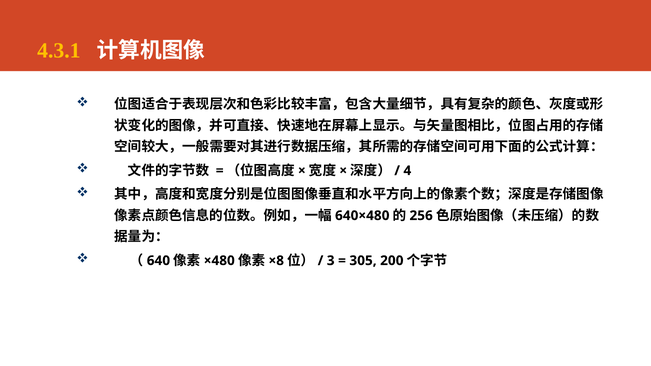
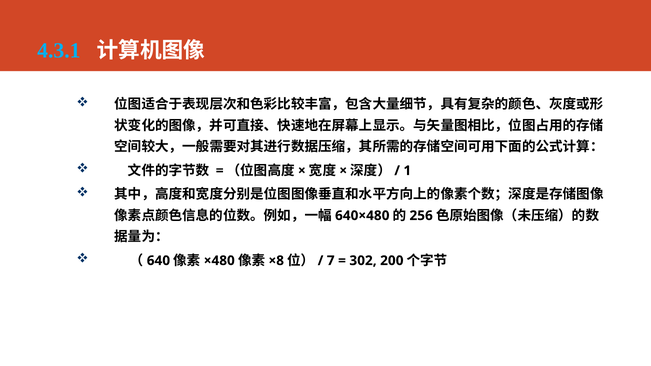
4.3.1 colour: yellow -> light blue (59, 51)
4: 4 -> 1 (407, 171)
3: 3 -> 7 (331, 261)
305: 305 -> 302 (363, 261)
